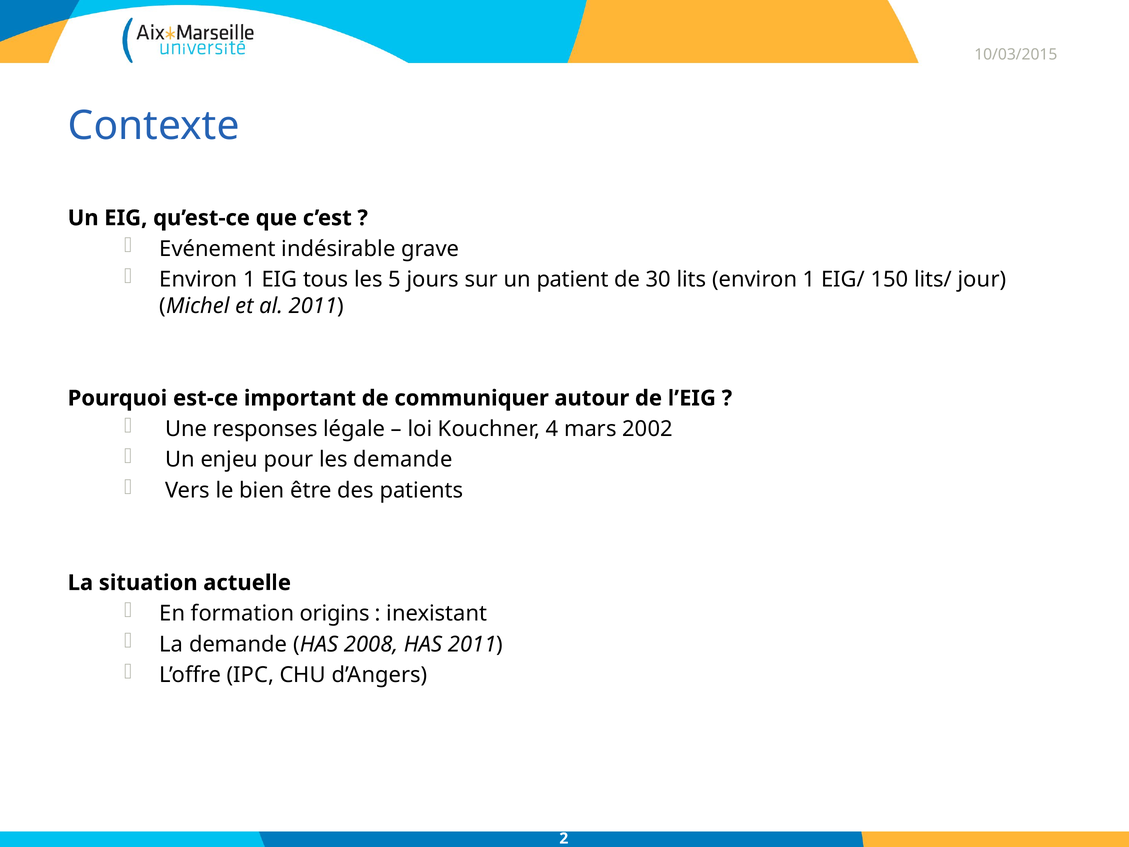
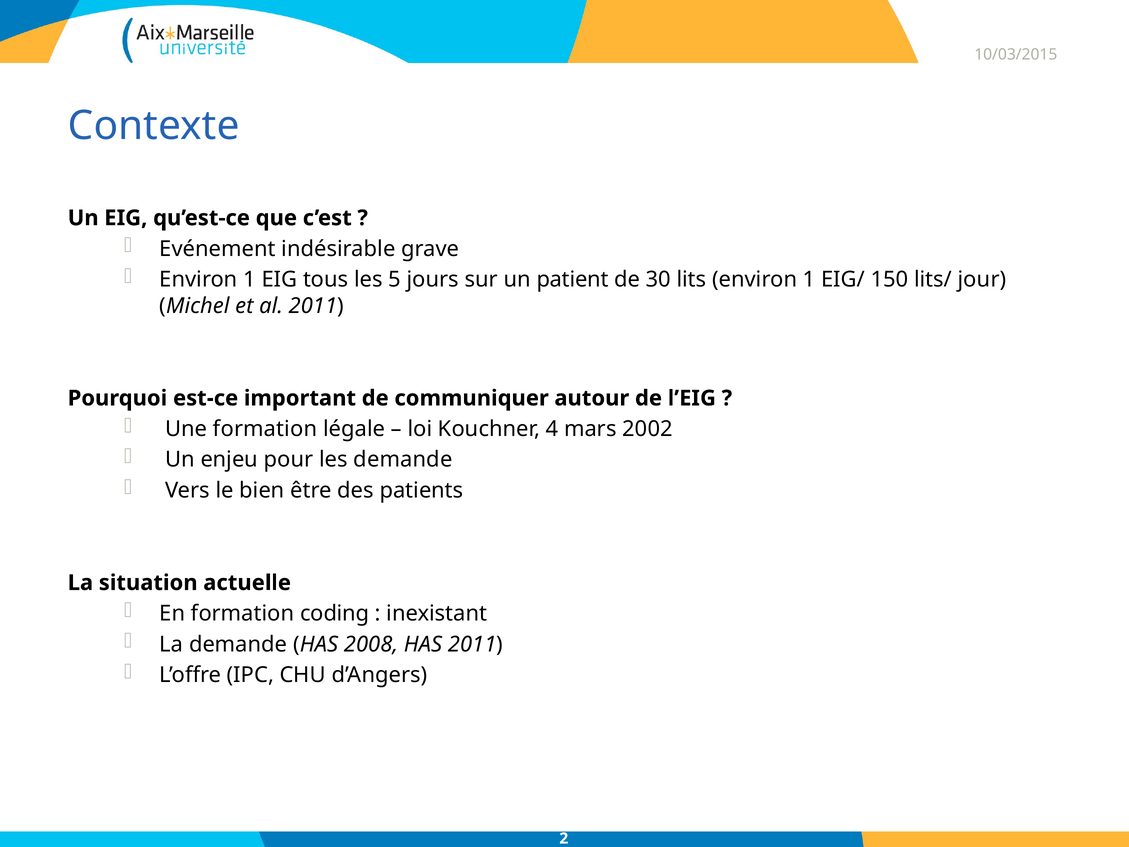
Une responses: responses -> formation (265, 429)
origins: origins -> coding (335, 613)
